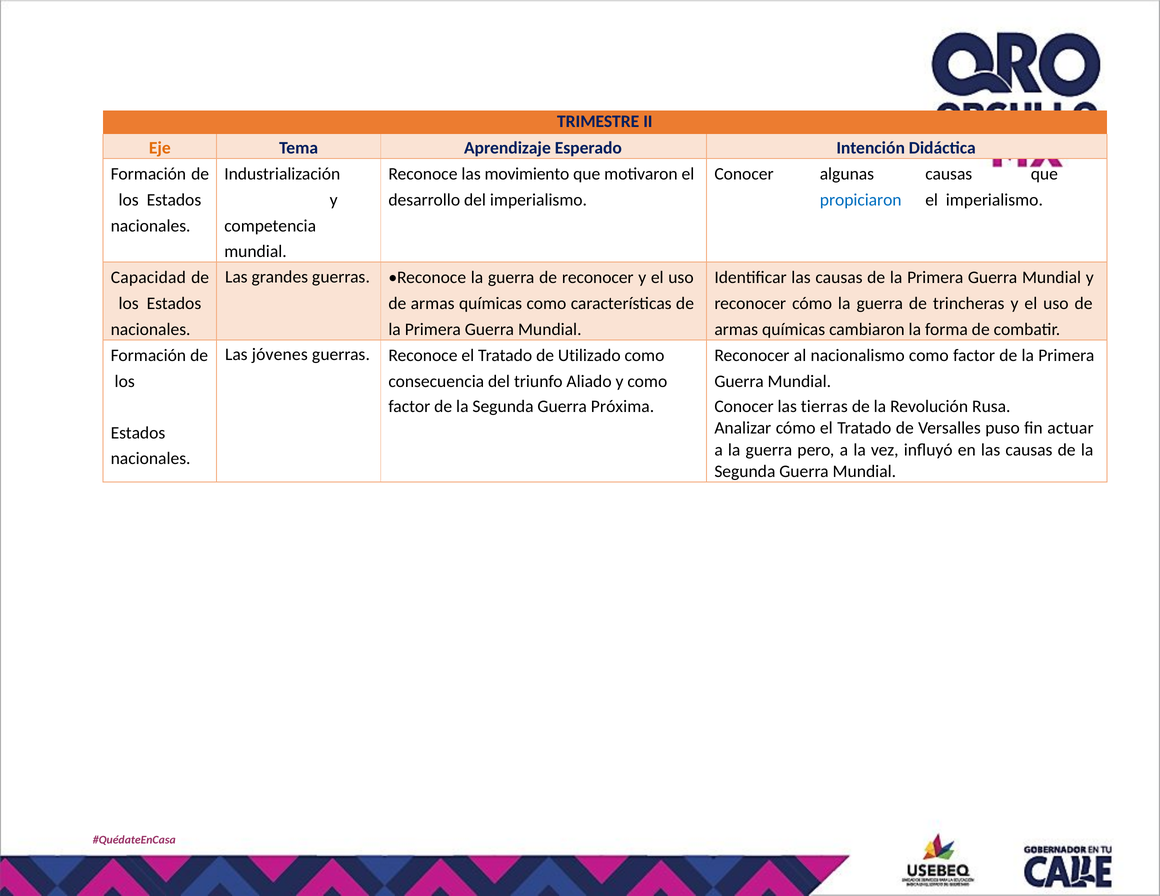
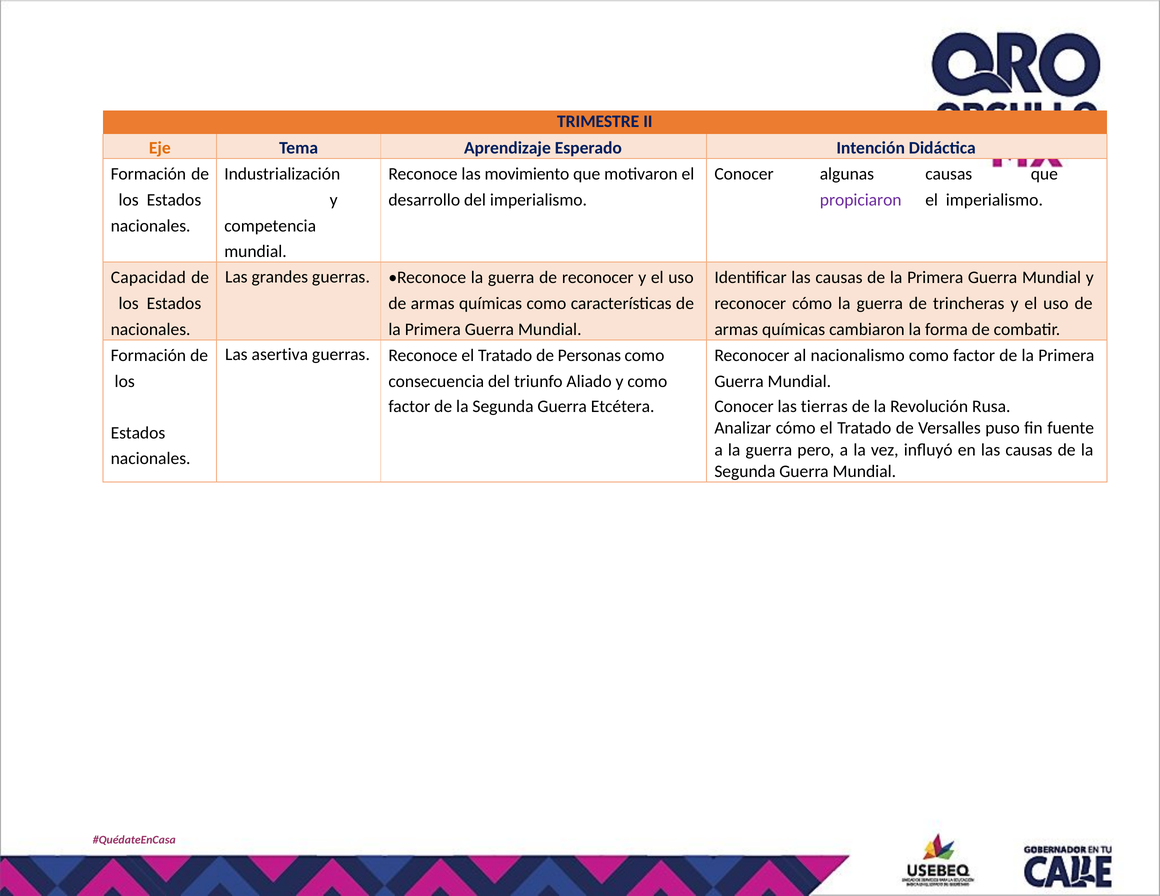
propiciaron colour: blue -> purple (861, 200)
jóvenes: jóvenes -> asertiva (280, 355)
Utilizado: Utilizado -> Personas (589, 355)
Próxima: Próxima -> Etcétera (623, 407)
actuar: actuar -> fuente (1071, 428)
